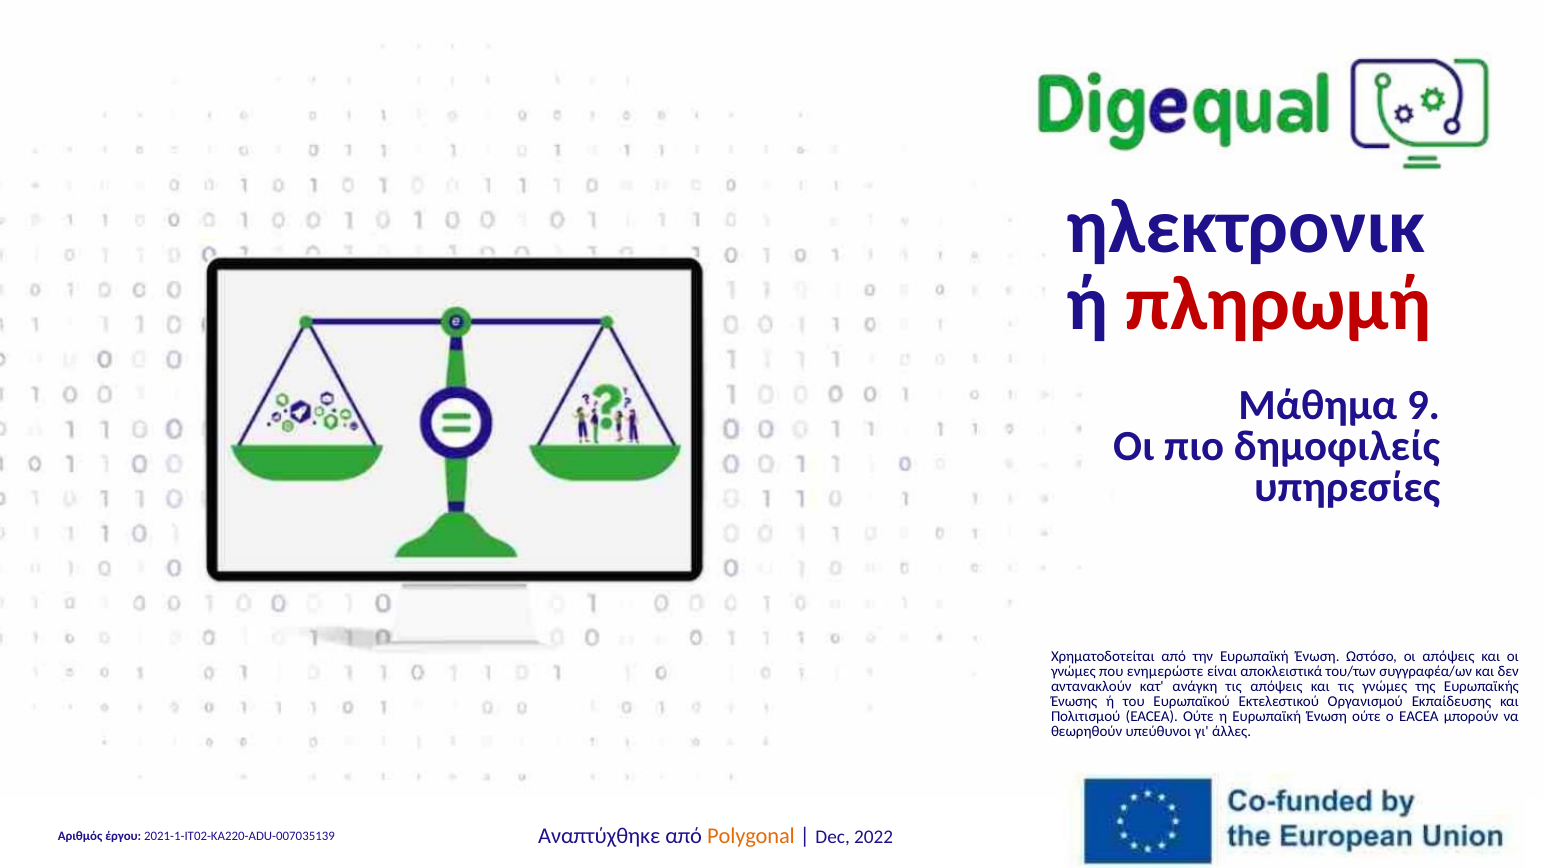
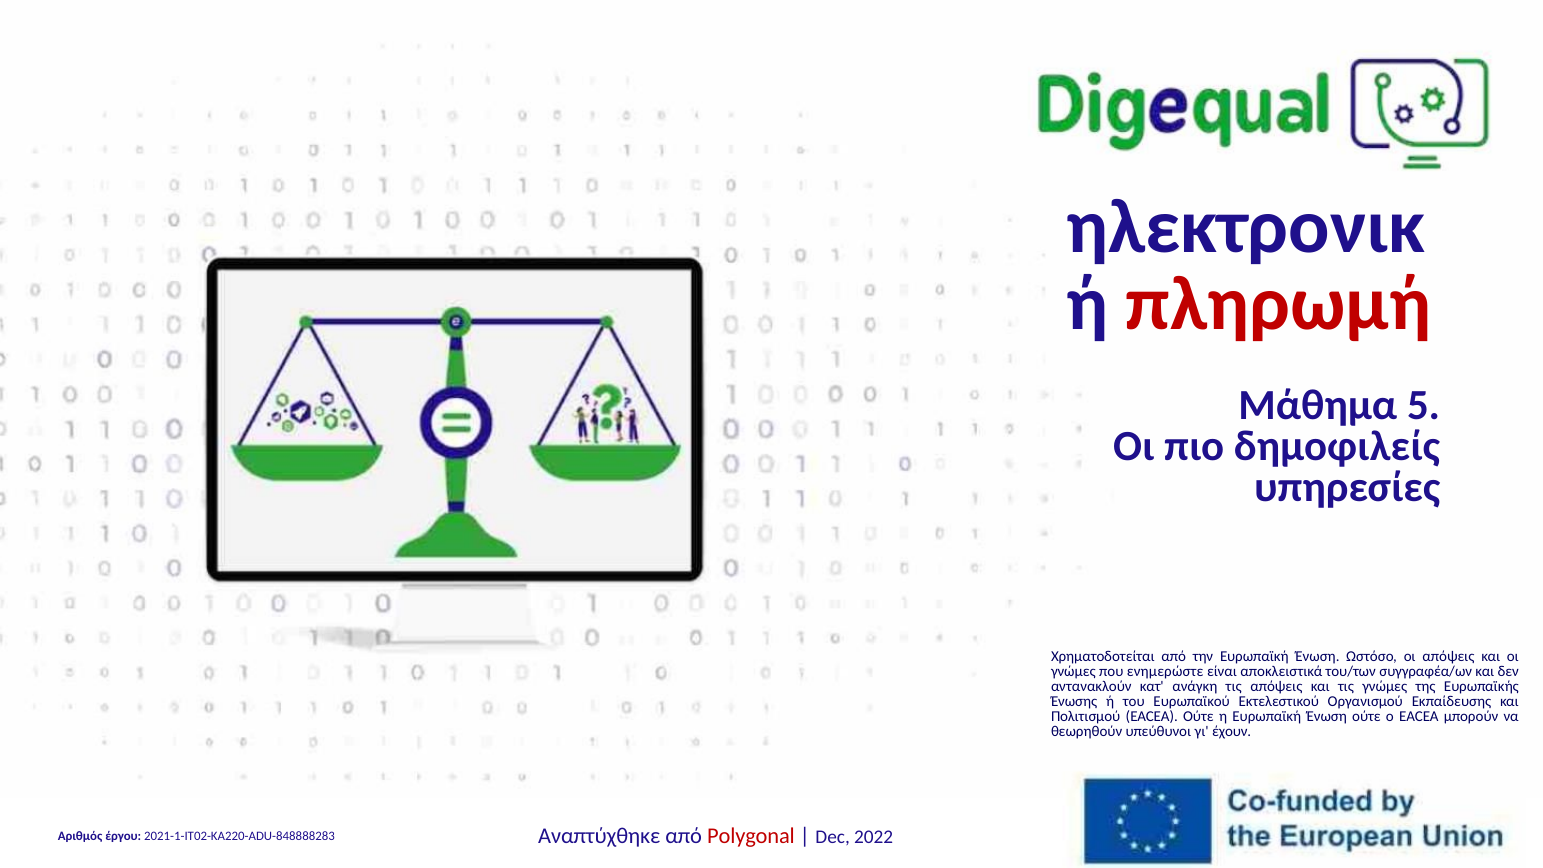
9: 9 -> 5 (1424, 405)
άλλες: άλλες -> έχουν (1232, 732)
Polygonal colour: orange -> red (751, 836)
2021-1-IT02-KA220-ADU-007035139: 2021-1-IT02-KA220-ADU-007035139 -> 2021-1-IT02-KA220-ADU-848888283 (239, 836)
